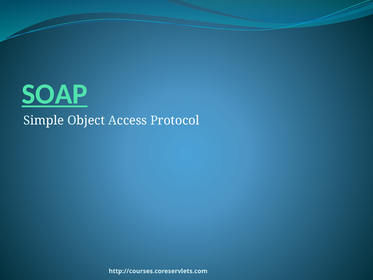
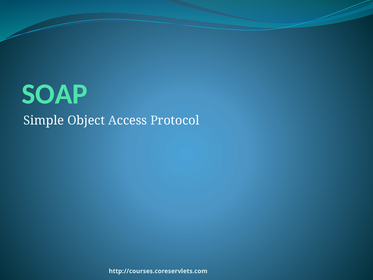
SOAP underline: present -> none (55, 94)
